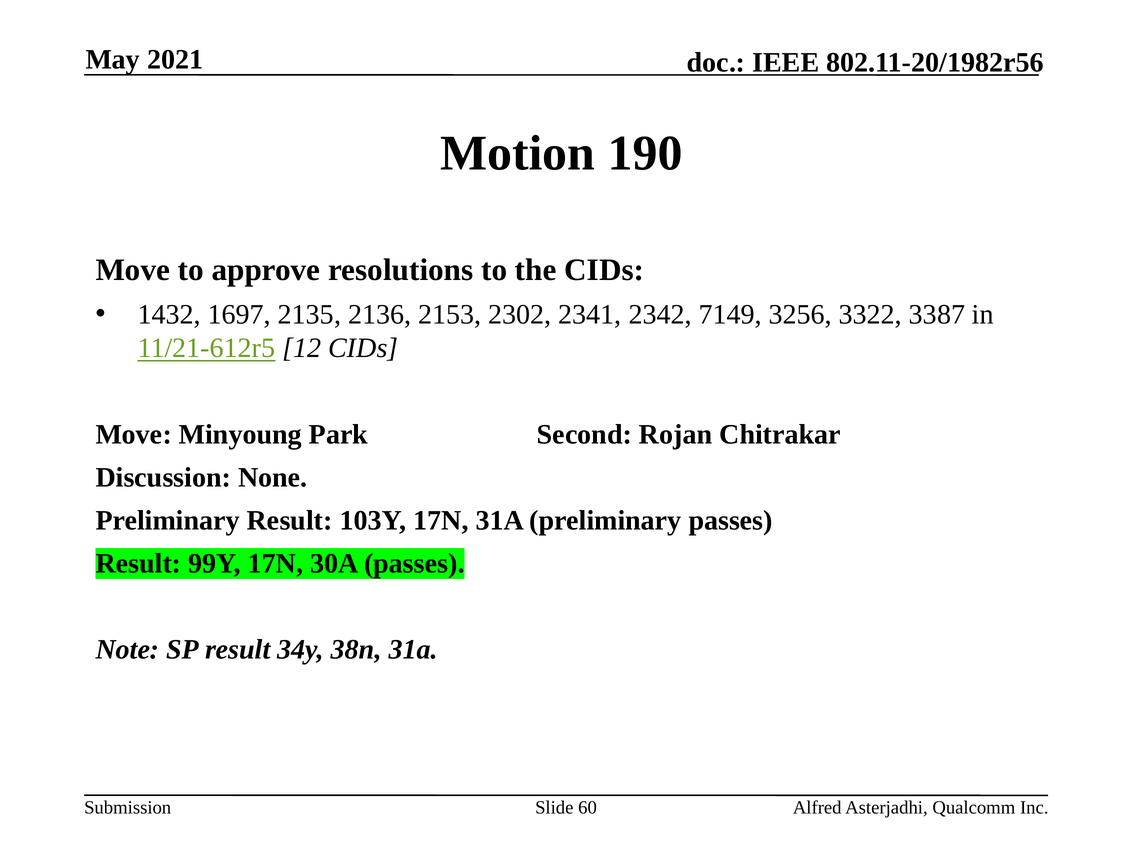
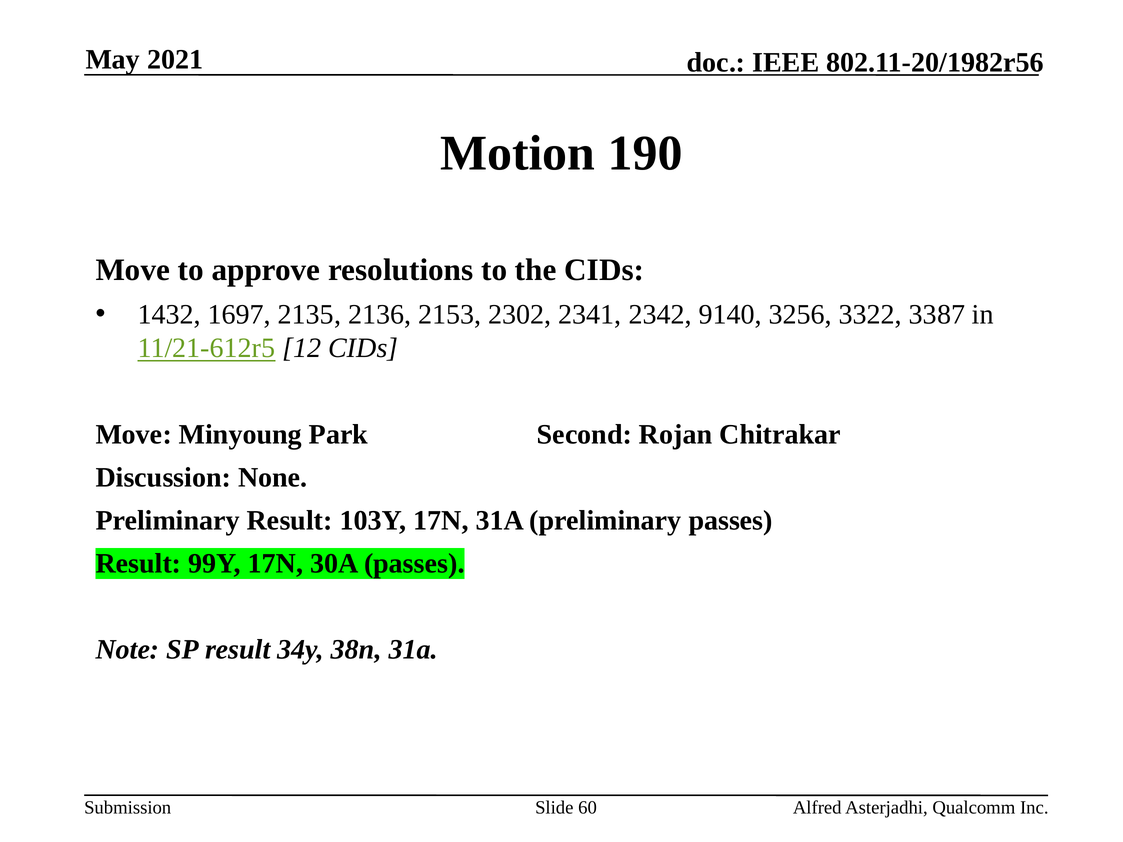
7149: 7149 -> 9140 (730, 315)
